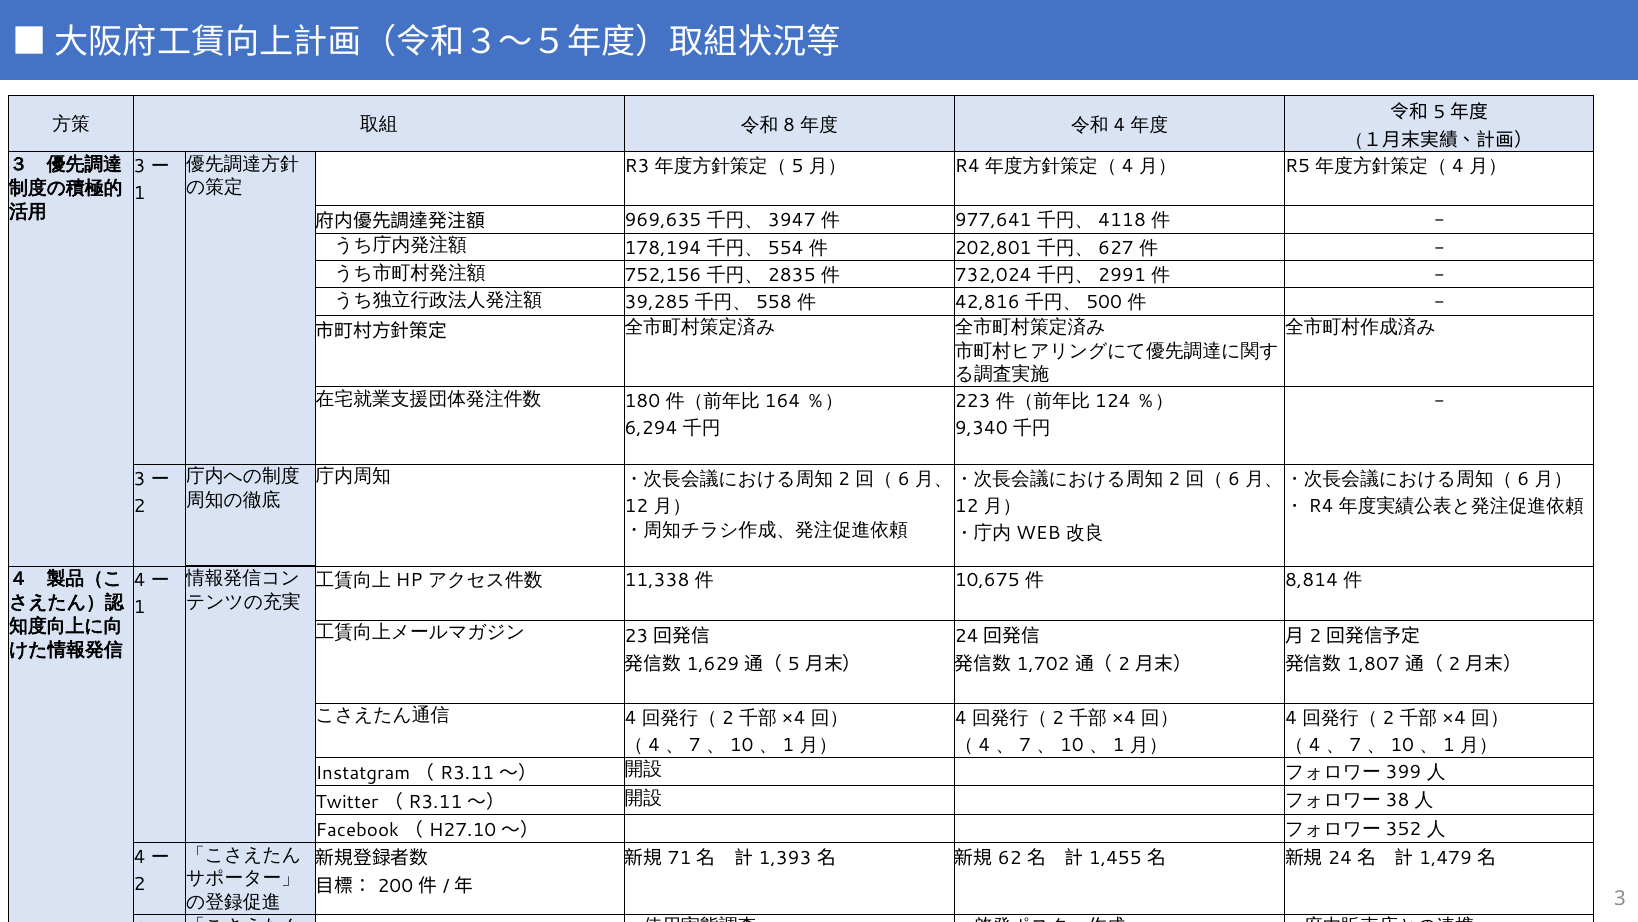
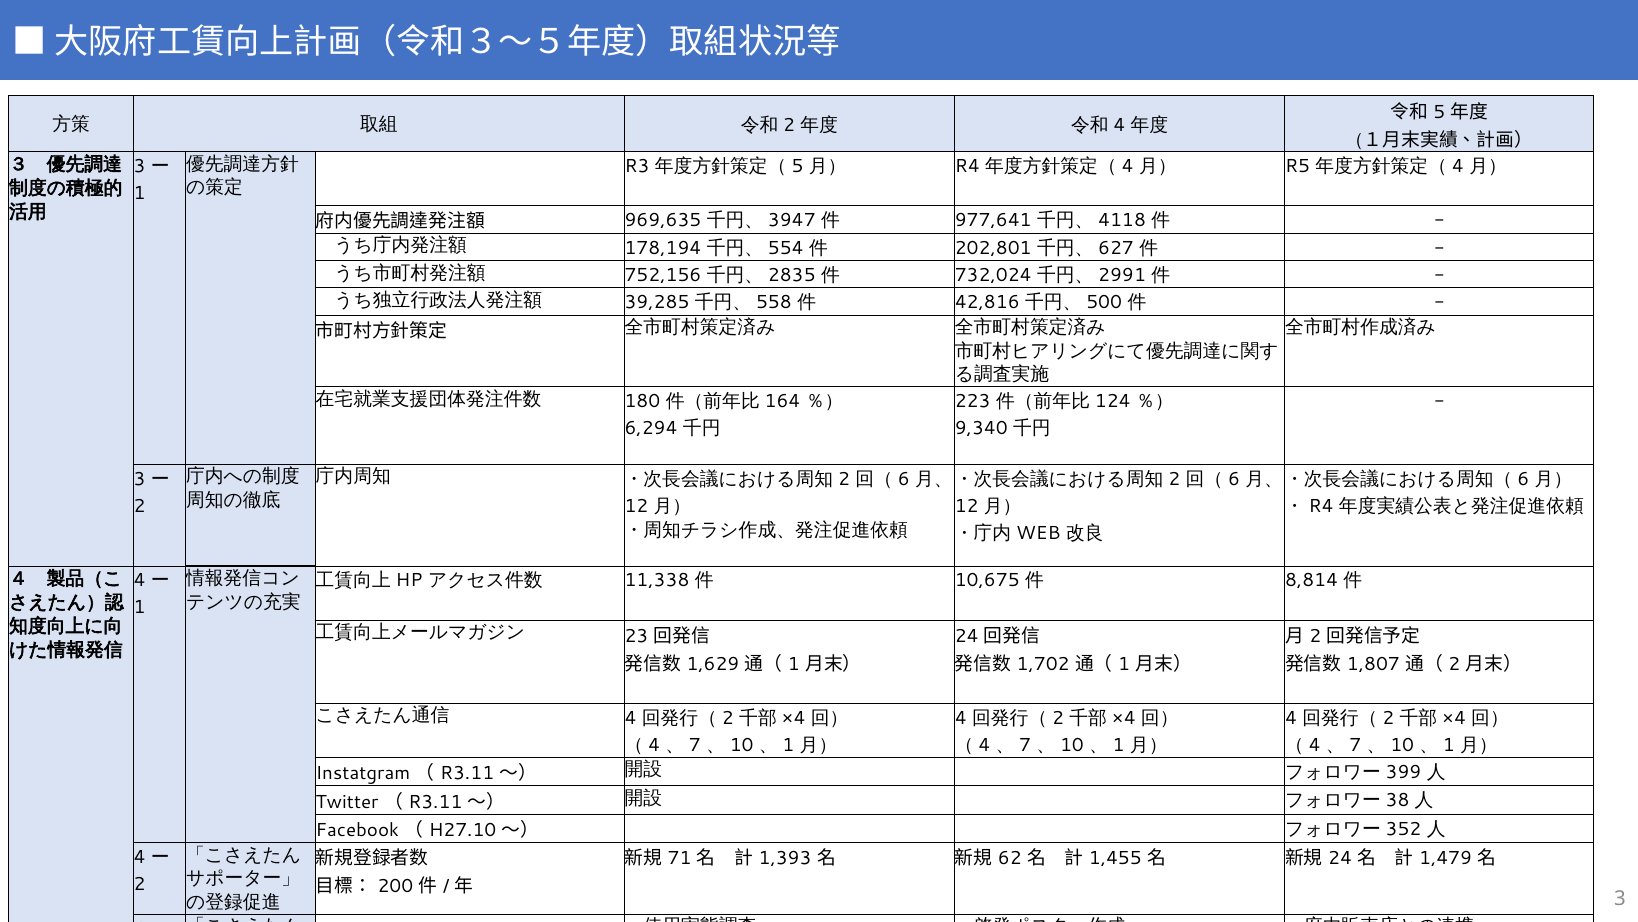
8: 8 -> 2 (789, 125)
5: 5 -> 1 (794, 664)
2: 2 -> 1 (1124, 664)
